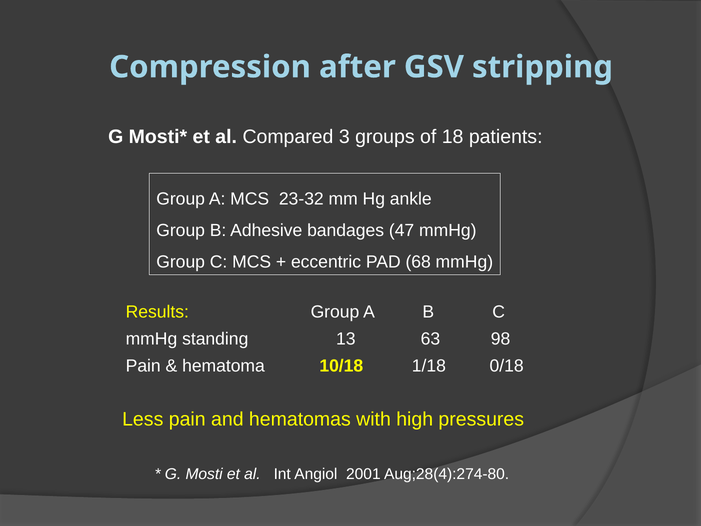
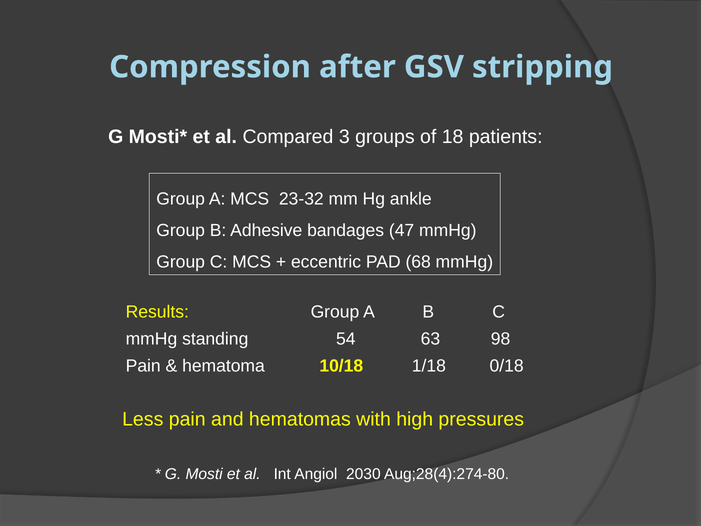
13: 13 -> 54 (346, 339)
2001: 2001 -> 2030 (363, 474)
